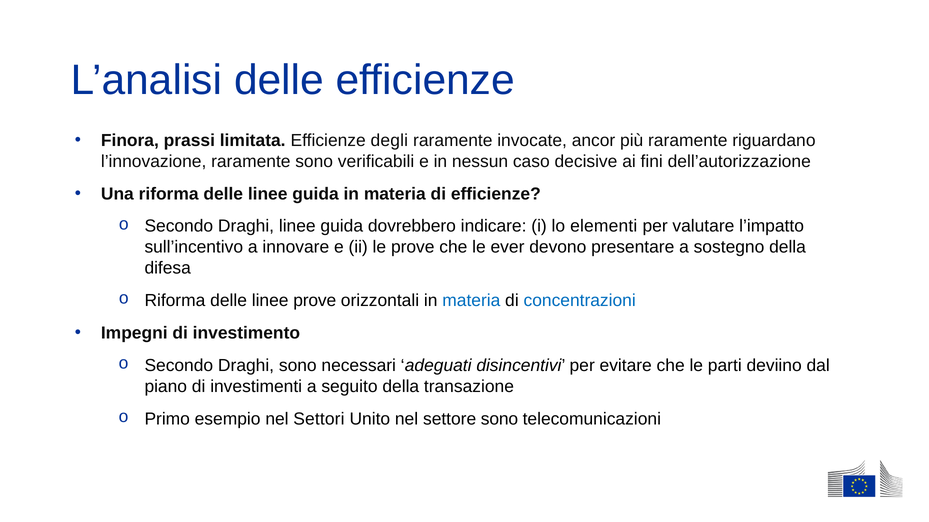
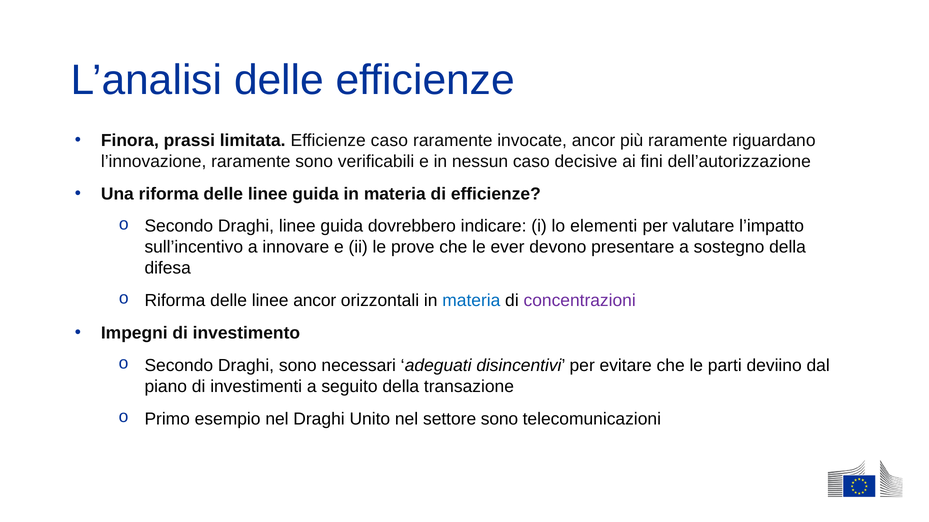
Efficienze degli: degli -> caso (389, 141)
linee prove: prove -> ancor (315, 301)
concentrazioni colour: blue -> purple (580, 301)
nel Settori: Settori -> Draghi (319, 419)
